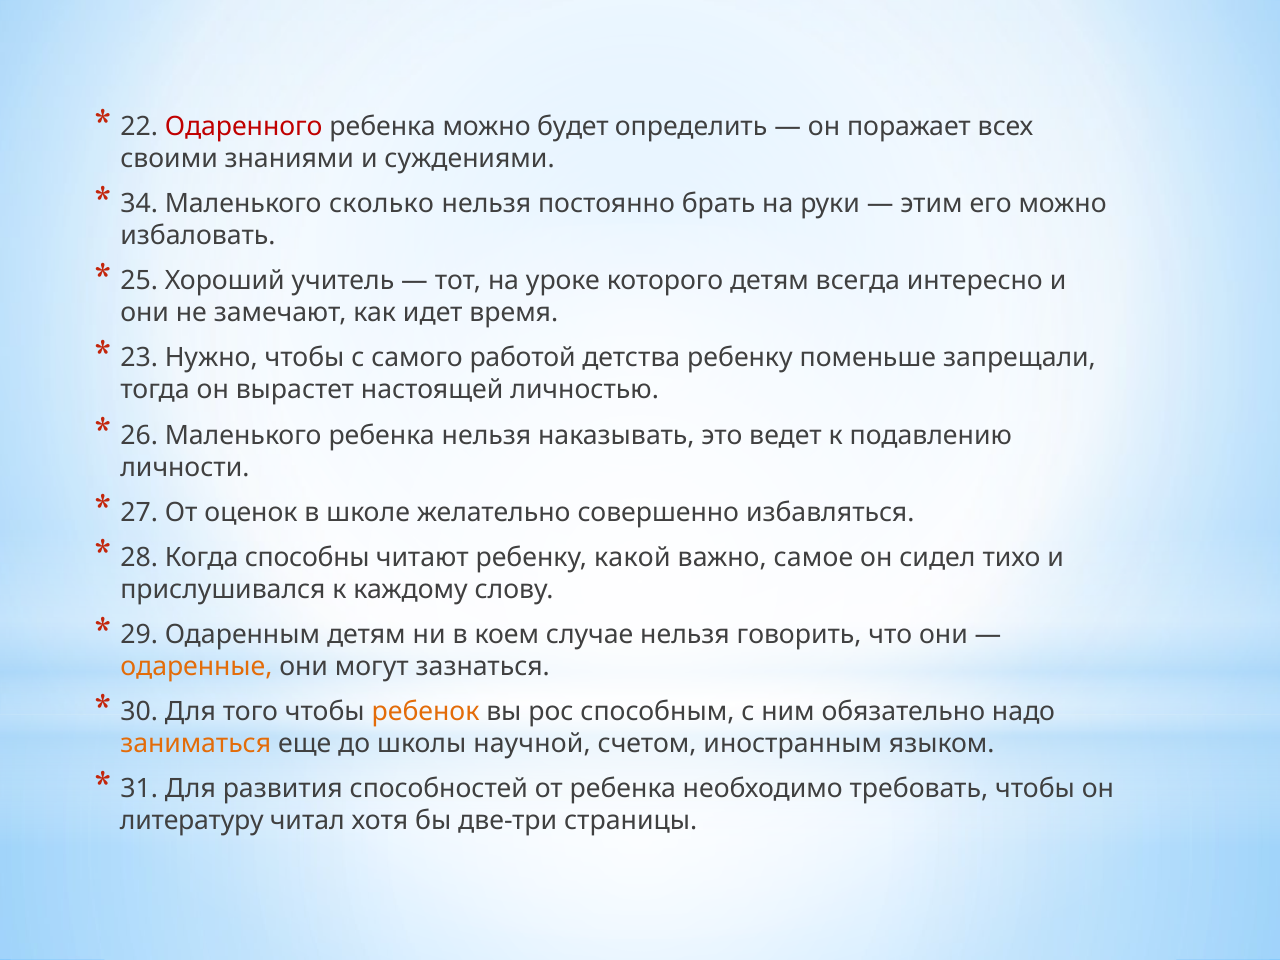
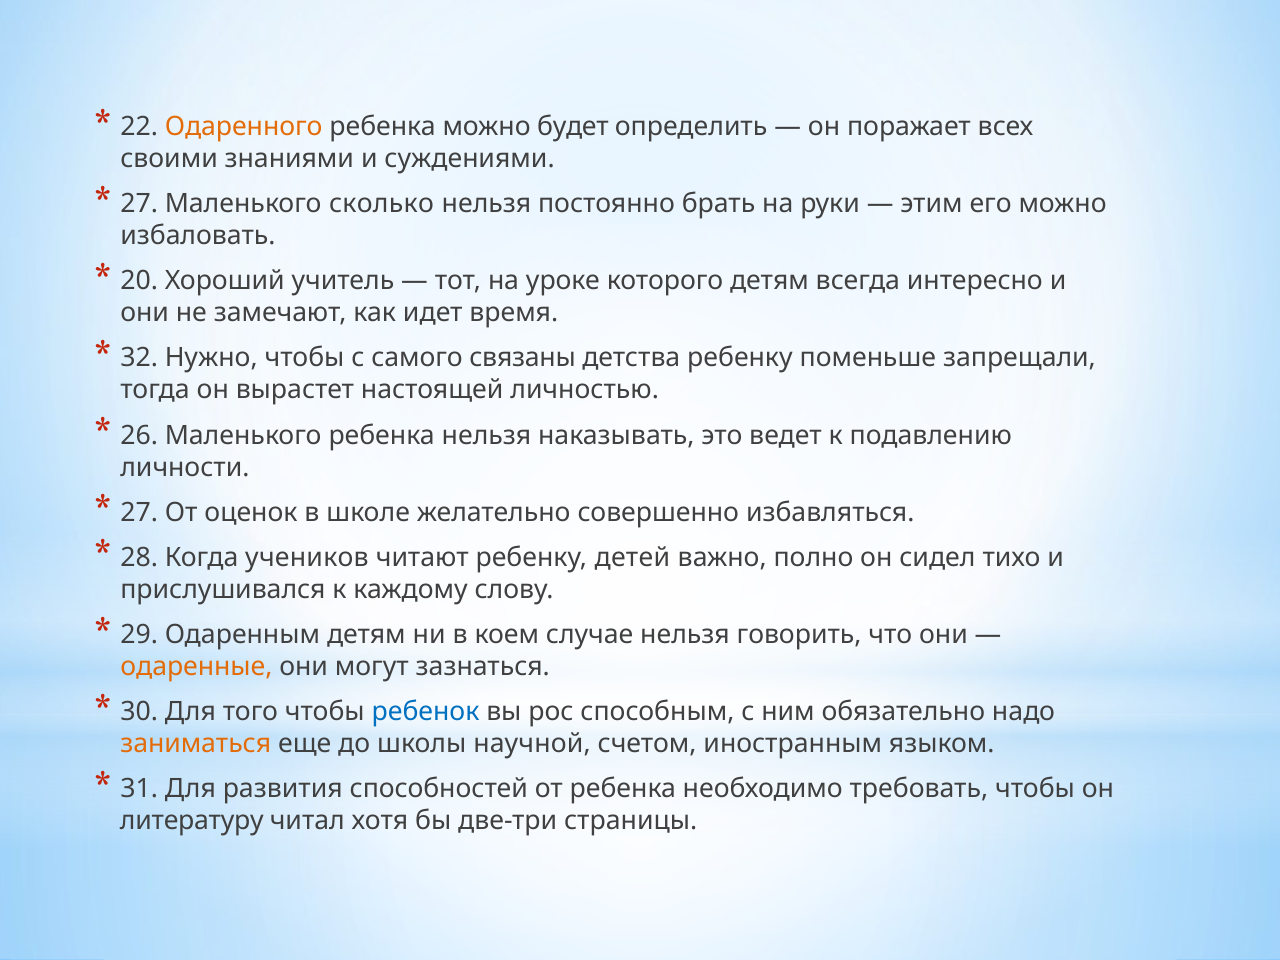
Одаренного colour: red -> orange (244, 127)
34: 34 -> 27 (139, 204)
25: 25 -> 20 (139, 281)
23: 23 -> 32 (139, 358)
работой: работой -> связаны (523, 358)
способны: способны -> учеников (307, 558)
какой: какой -> детей (632, 558)
самое: самое -> полно (813, 558)
ребенок colour: orange -> blue (426, 712)
